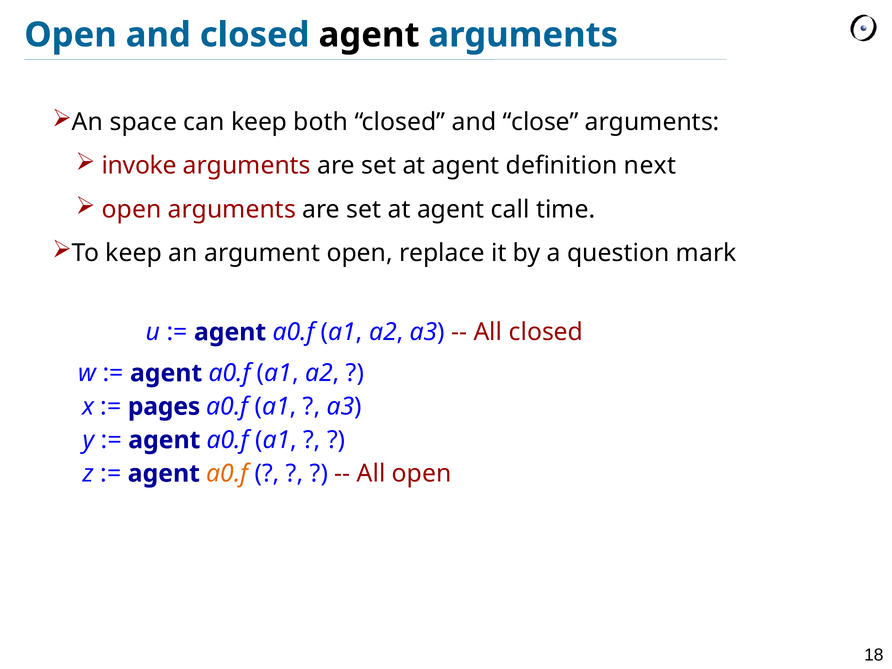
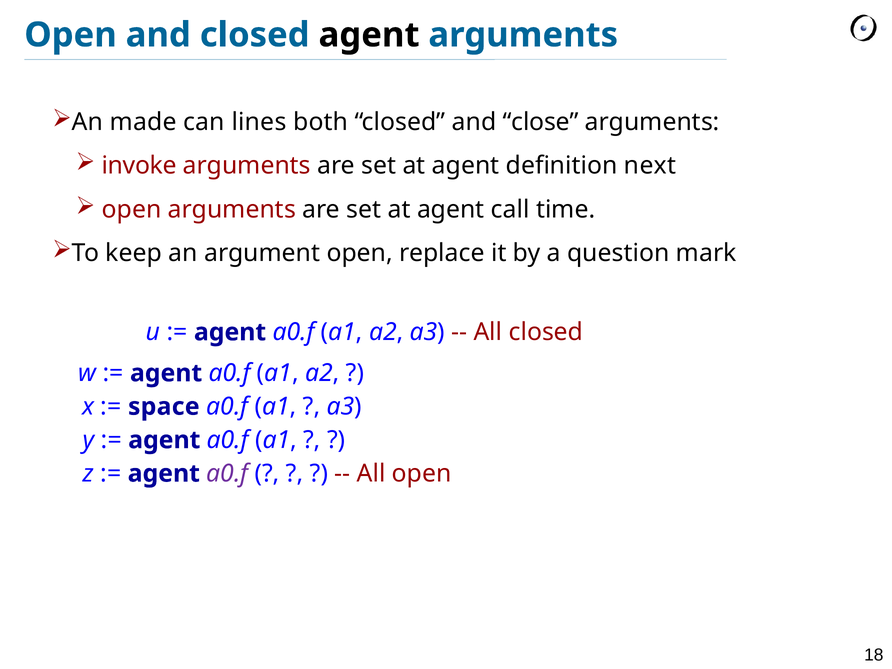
space: space -> made (143, 122)
can keep: keep -> lines (259, 122)
pages: pages -> space (164, 407)
a0.f colour: orange -> purple (227, 473)
